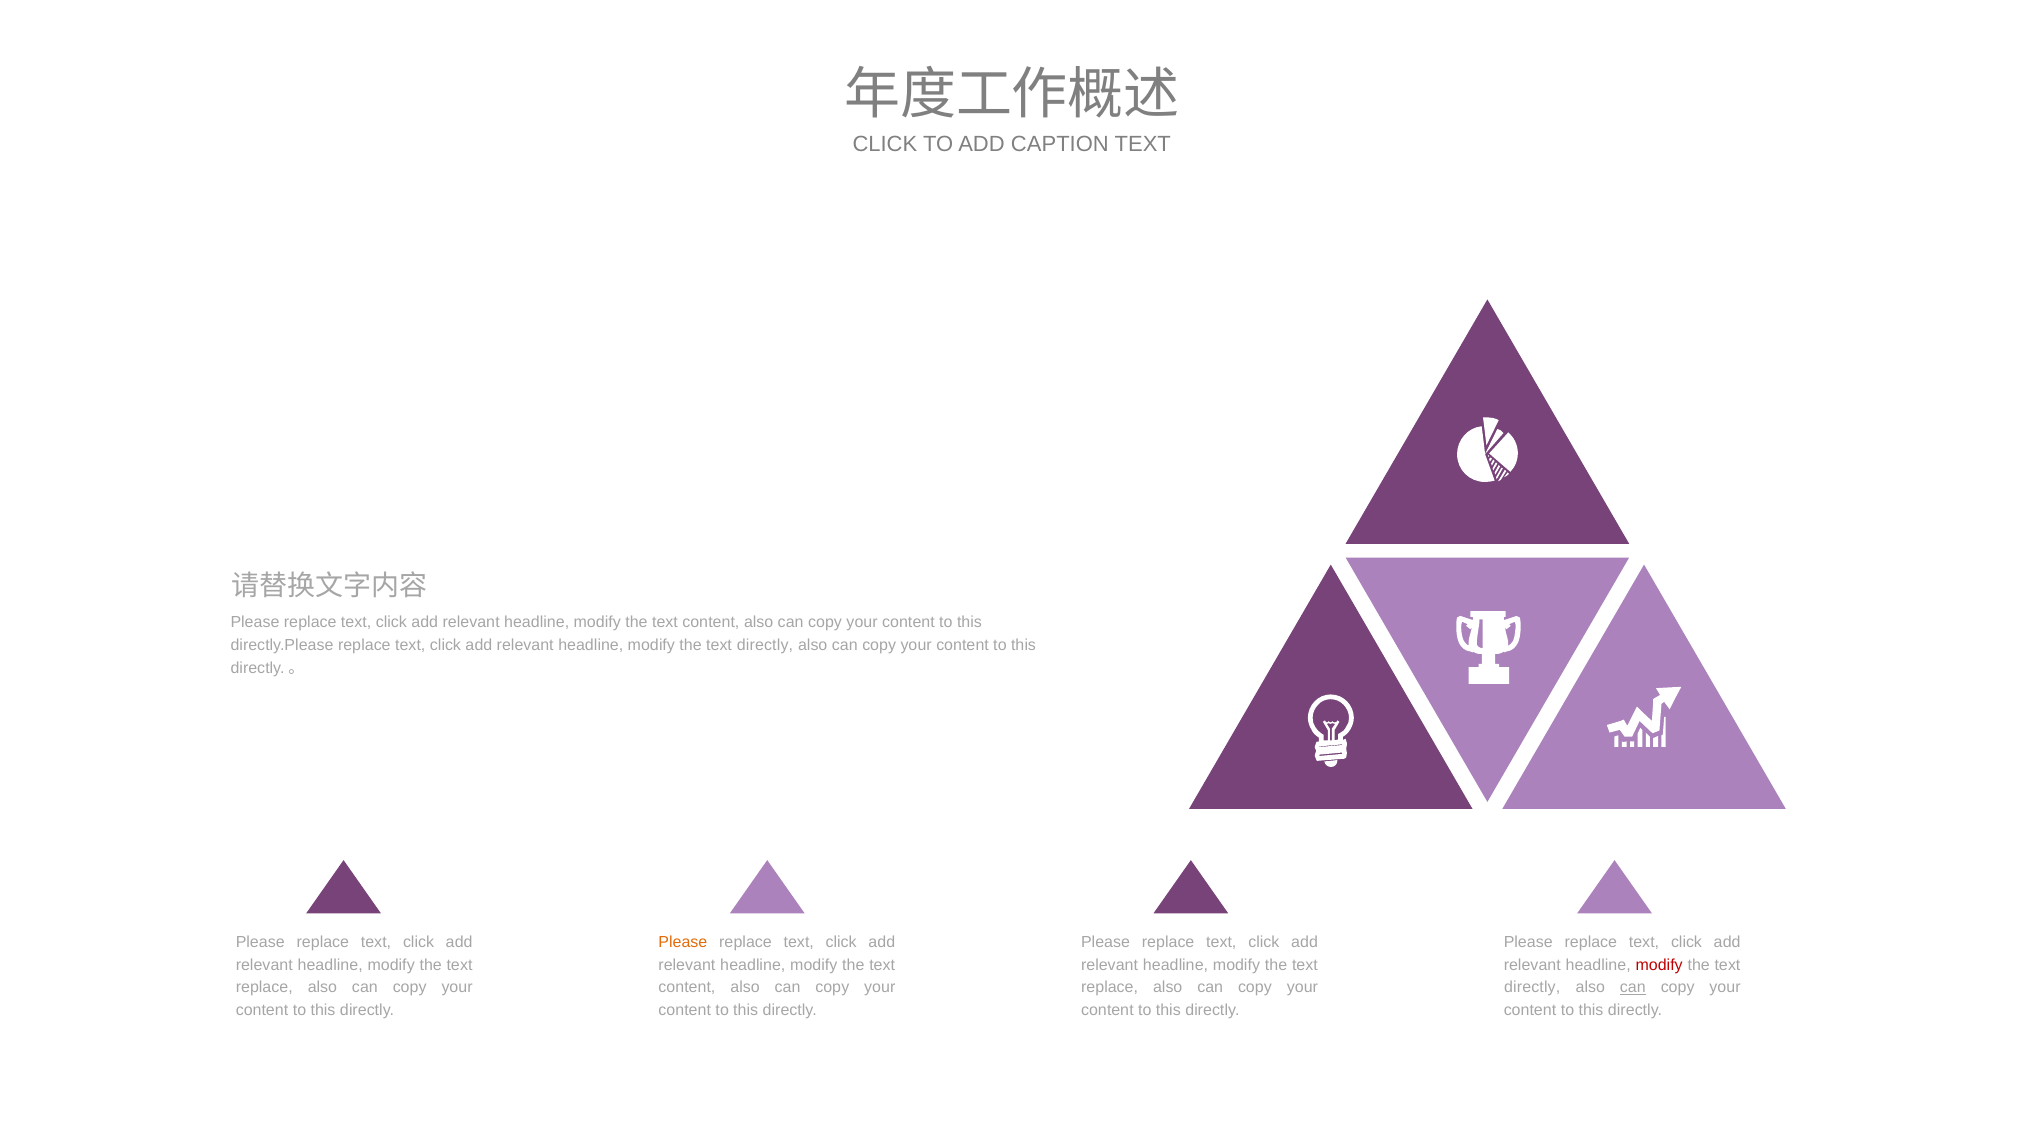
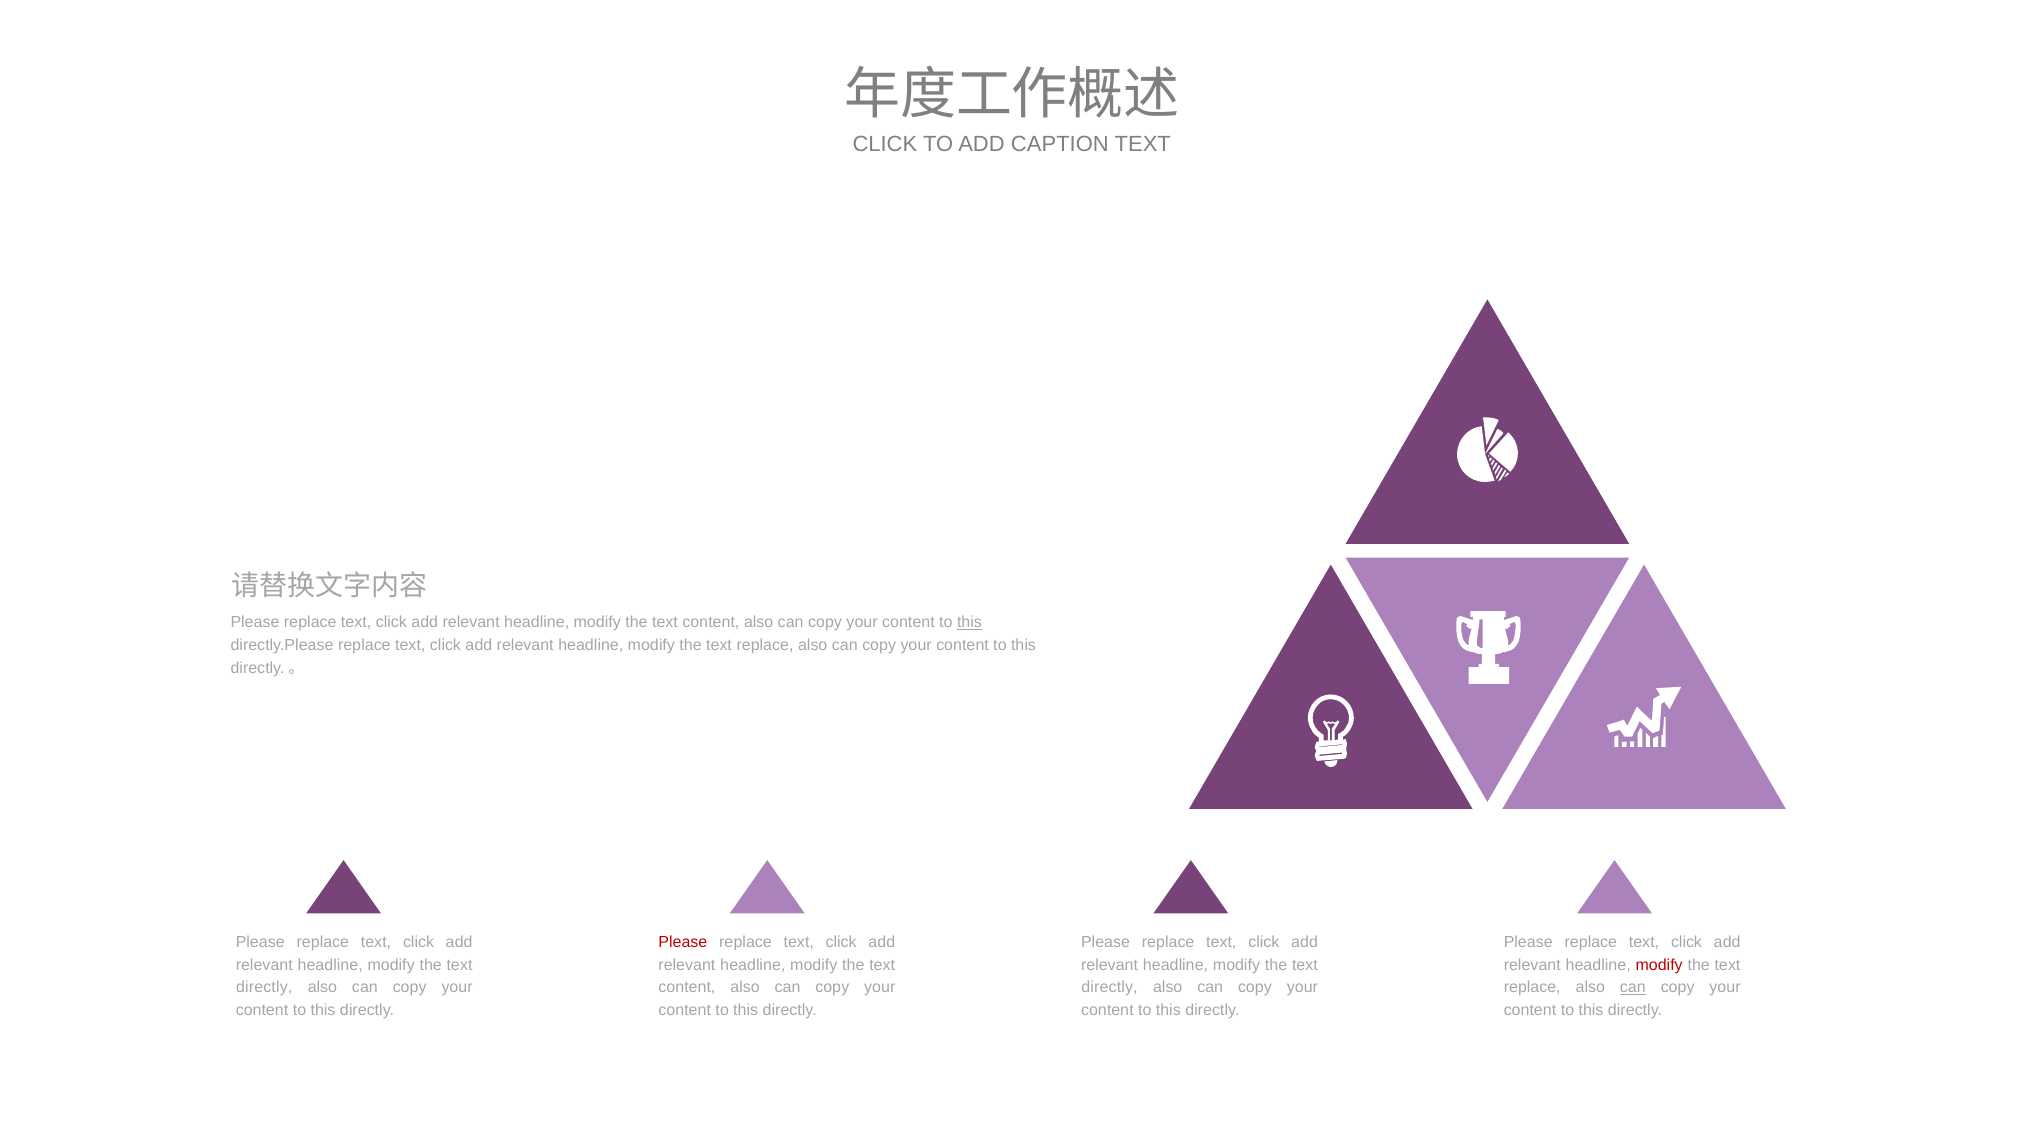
this underline: none -> present (969, 623)
directly: directly -> replace (765, 646)
Please colour: orange -> red (683, 942)
replace: replace -> directly (264, 988)
replace: replace -> directly (1110, 988)
directly: directly -> replace (1532, 988)
